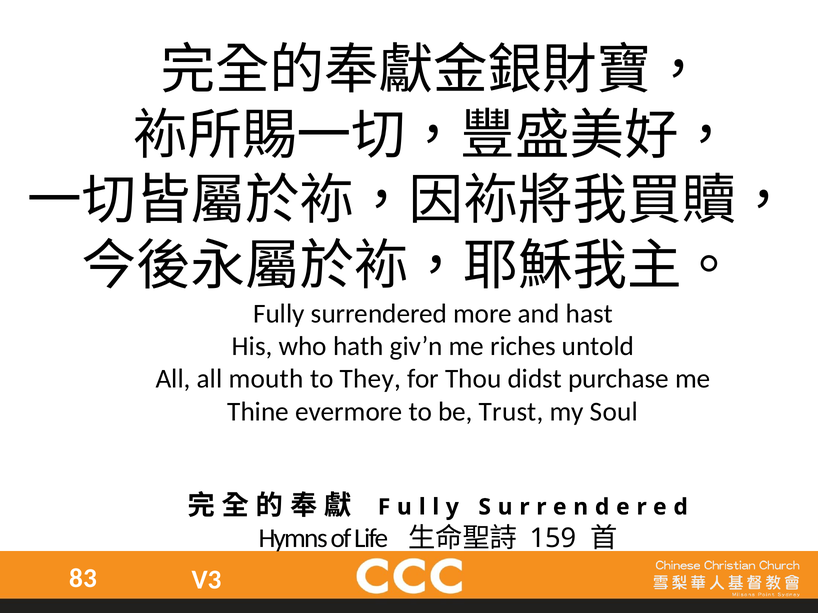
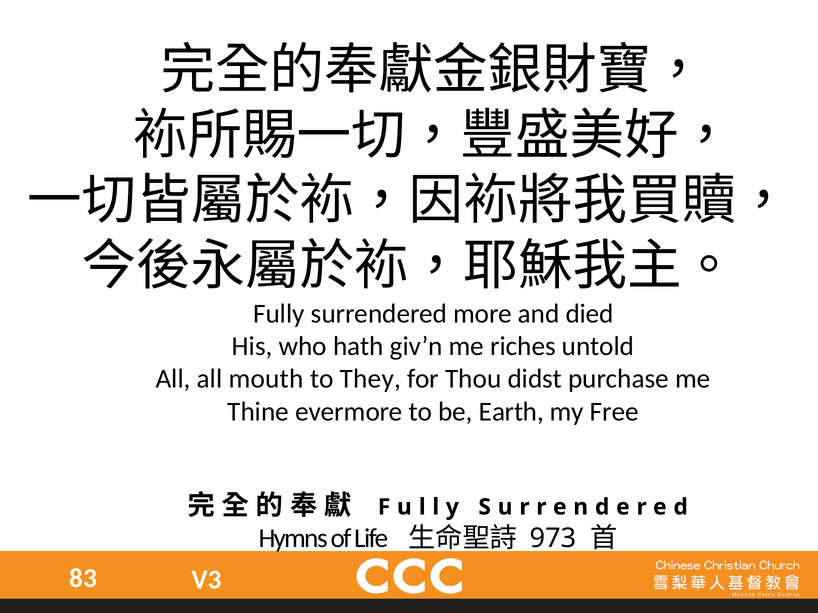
hast: hast -> died (589, 314)
Trust: Trust -> Earth (511, 412)
Soul: Soul -> Free (614, 412)
159: 159 -> 973 (553, 539)
